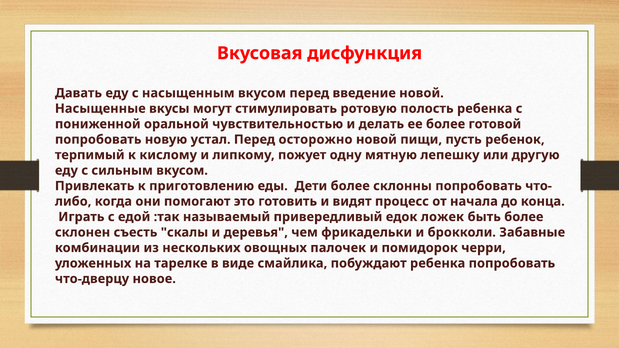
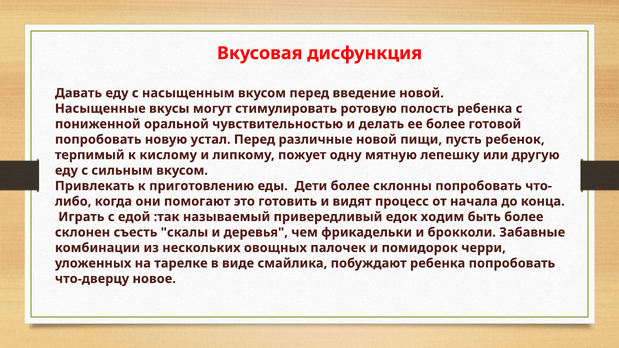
осторожно: осторожно -> различные (316, 140)
ложек: ложек -> ходим (442, 217)
